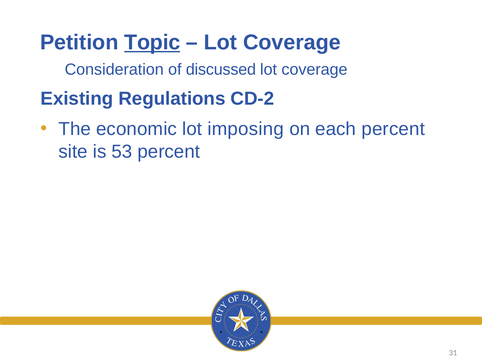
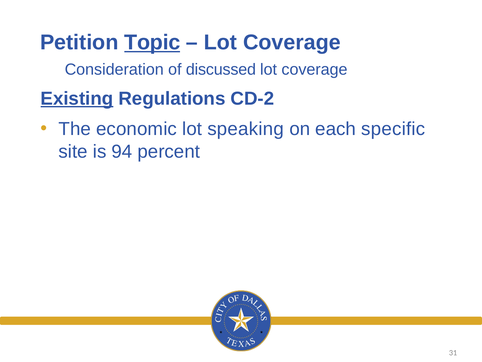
Existing underline: none -> present (77, 98)
imposing: imposing -> speaking (246, 129)
each percent: percent -> specific (393, 129)
53: 53 -> 94 (122, 151)
